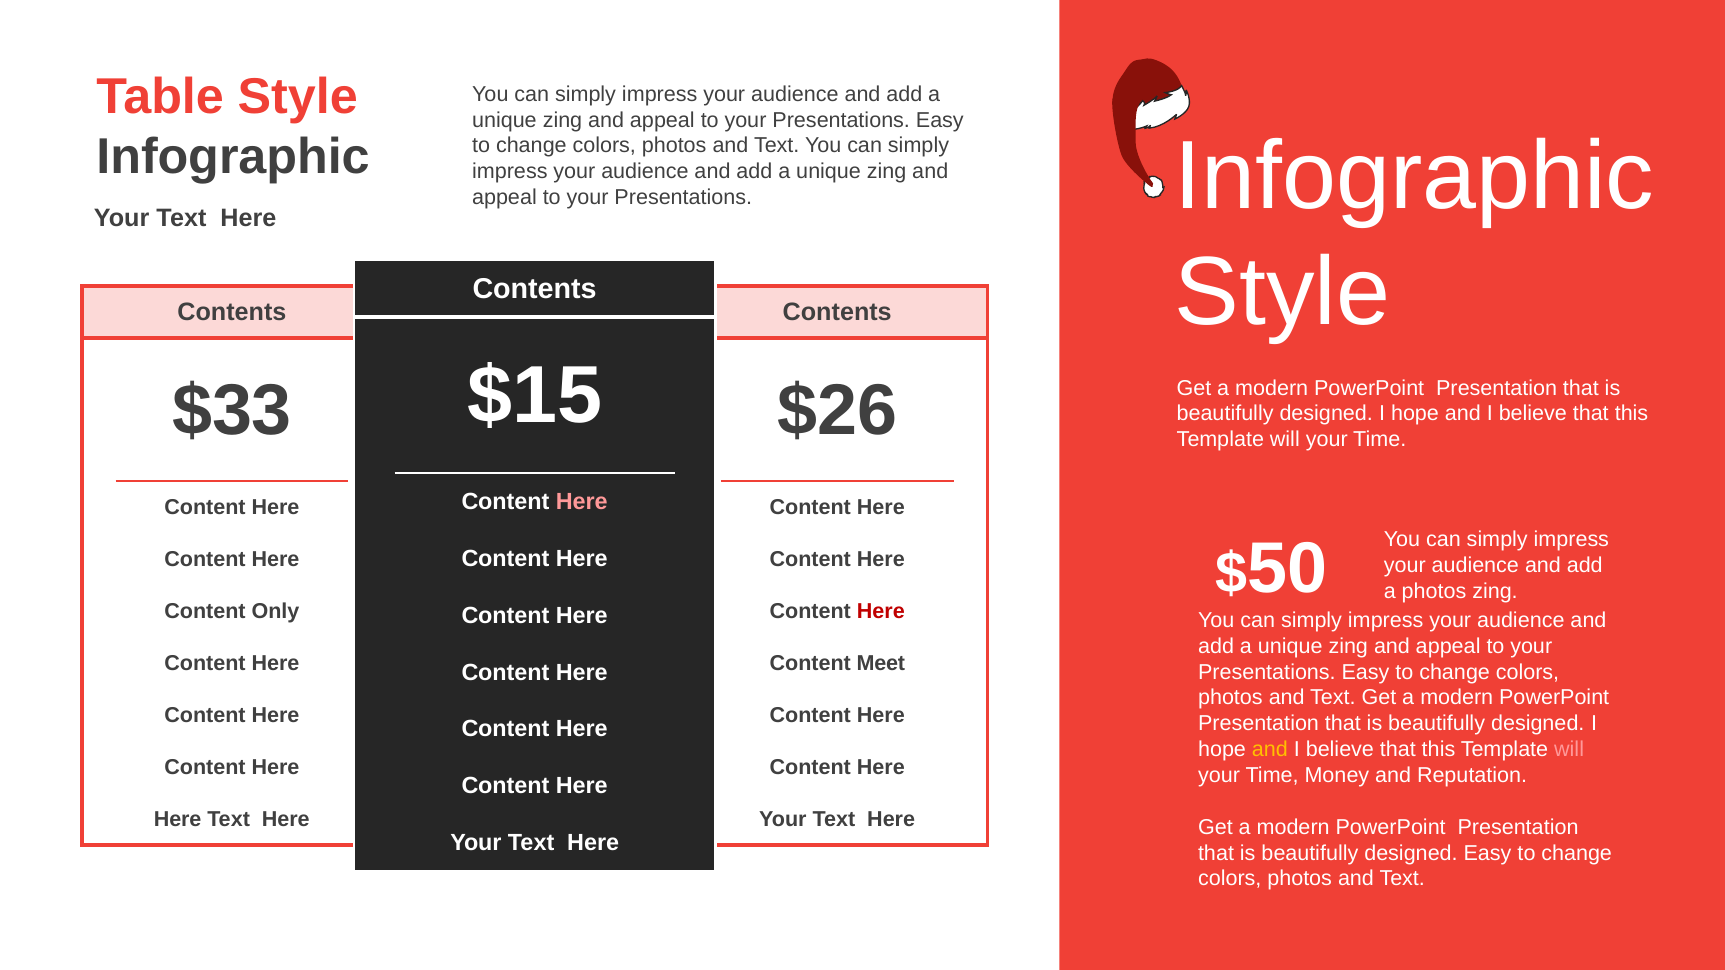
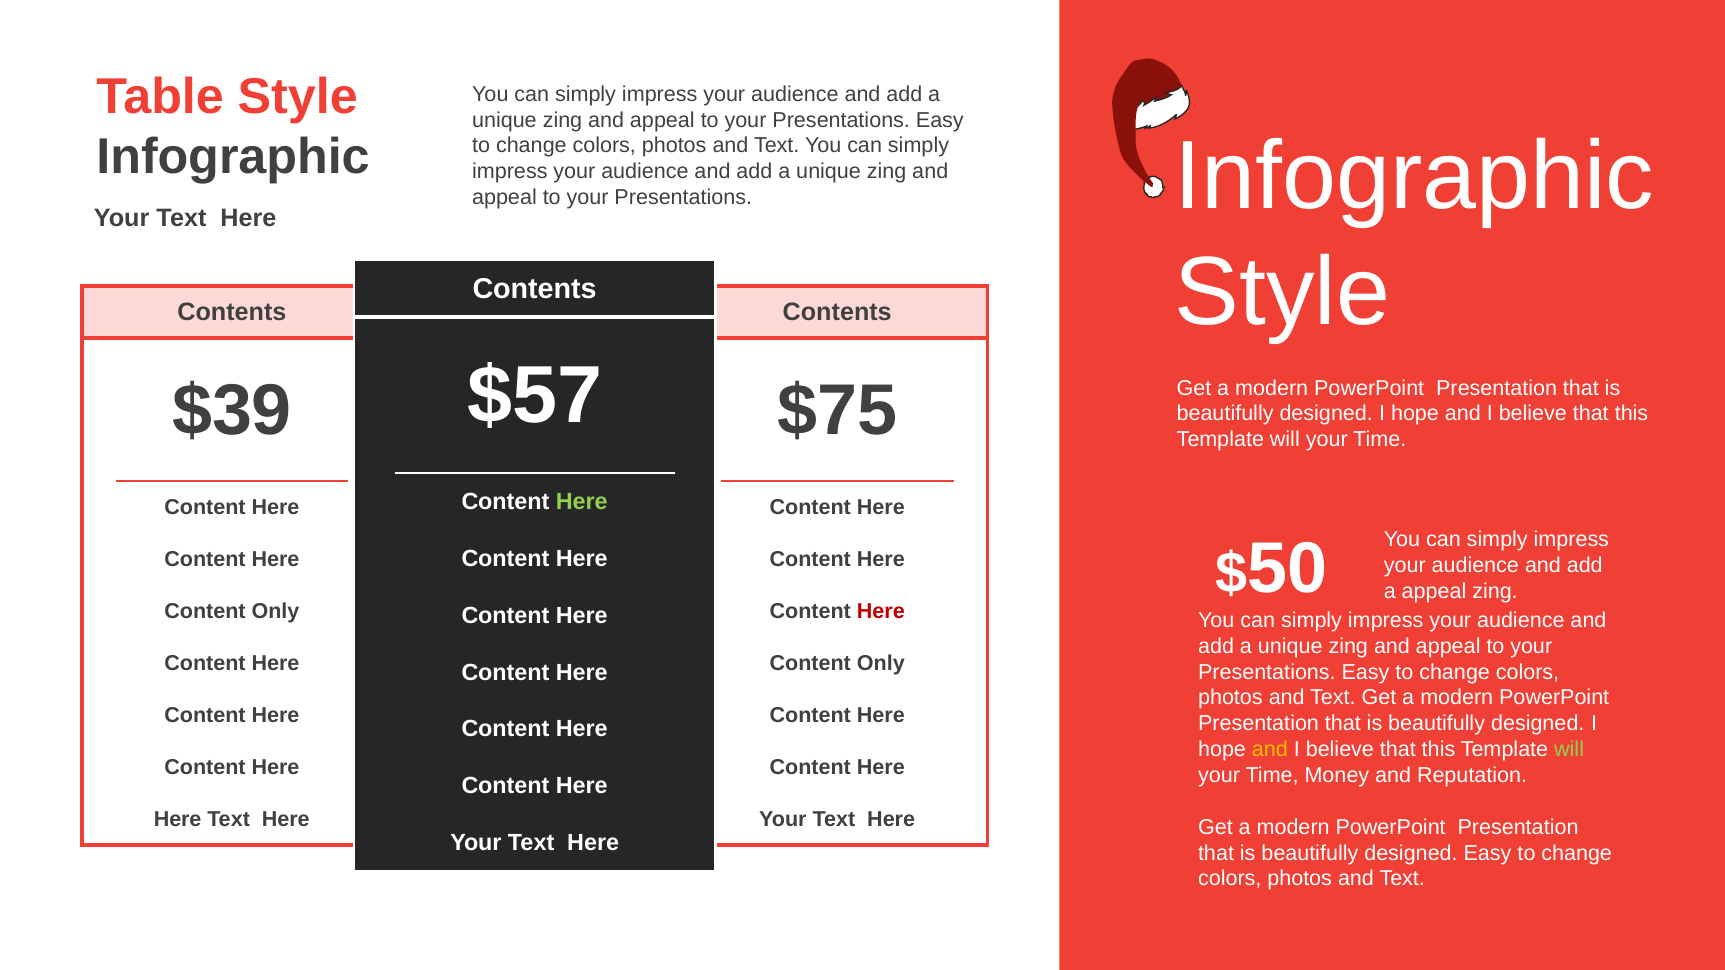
$15: $15 -> $57 (535, 396)
$33: $33 -> $39 (232, 411)
$26: $26 -> $75 (837, 411)
Here colour: pink -> light green (582, 502)
a photos: photos -> appeal (1434, 591)
Meet: Meet -> Only (881, 664)
will colour: pink -> light green (1569, 750)
